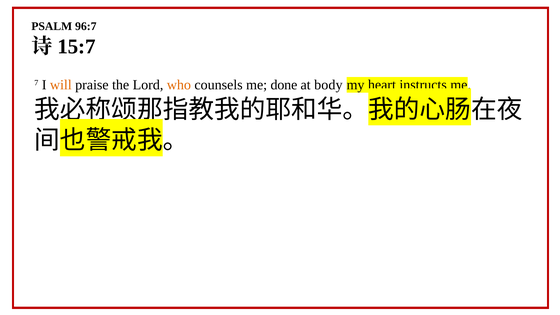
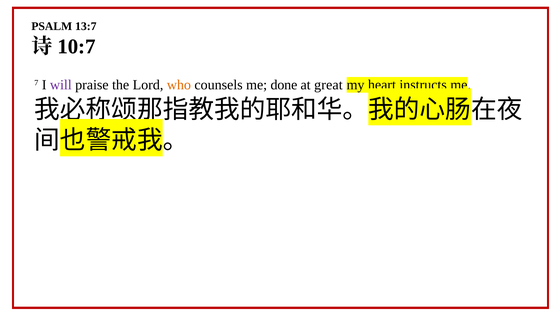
96:7: 96:7 -> 13:7 (86, 26)
15:7: 15:7 -> 10:7 (77, 47)
will colour: orange -> purple (61, 85)
body: body -> great (328, 85)
